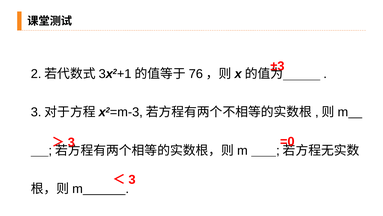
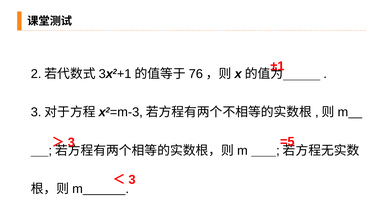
±3: ±3 -> ±1 (277, 66)
=0: =0 -> =5 (287, 141)
